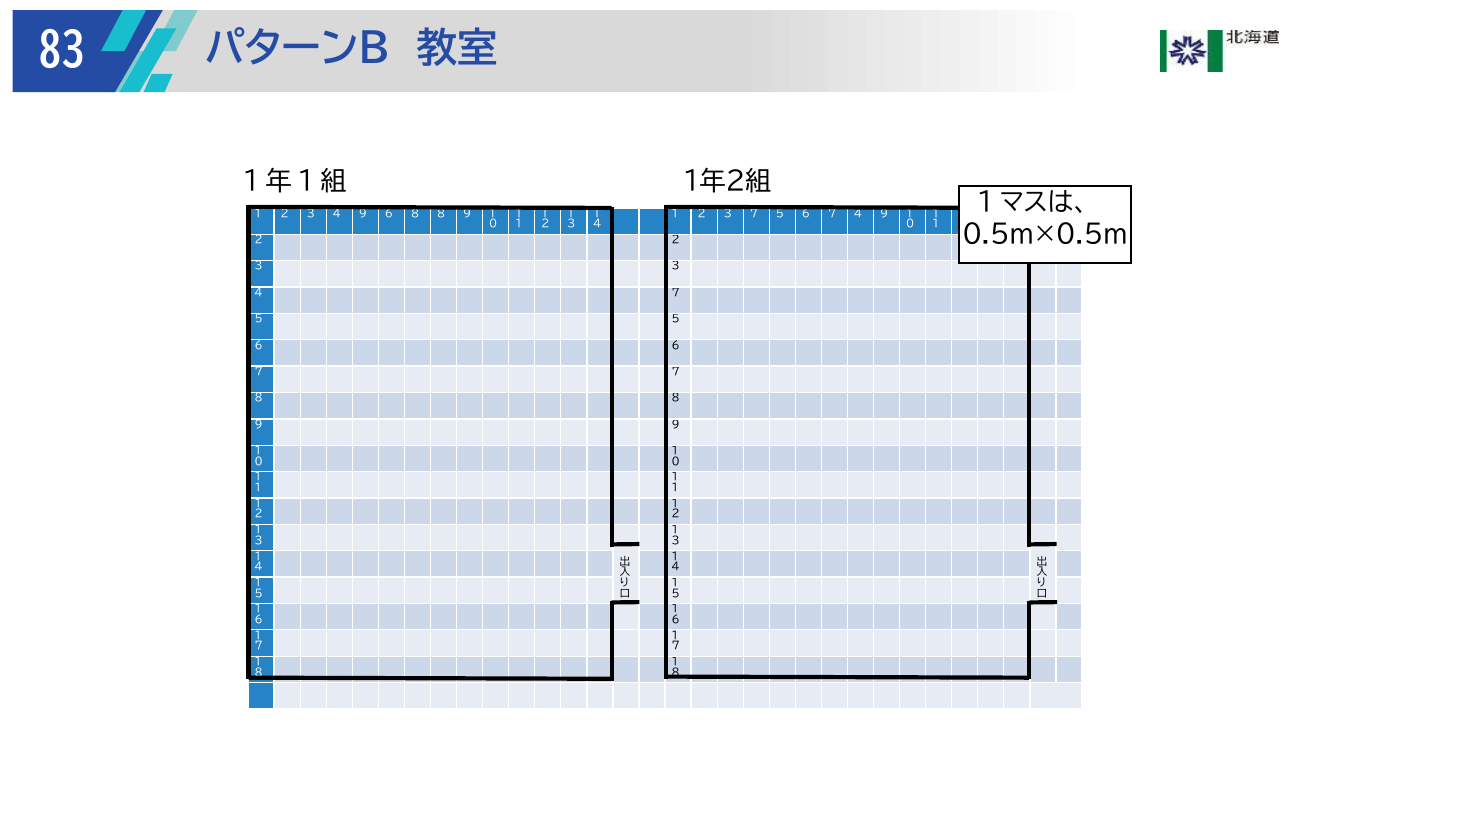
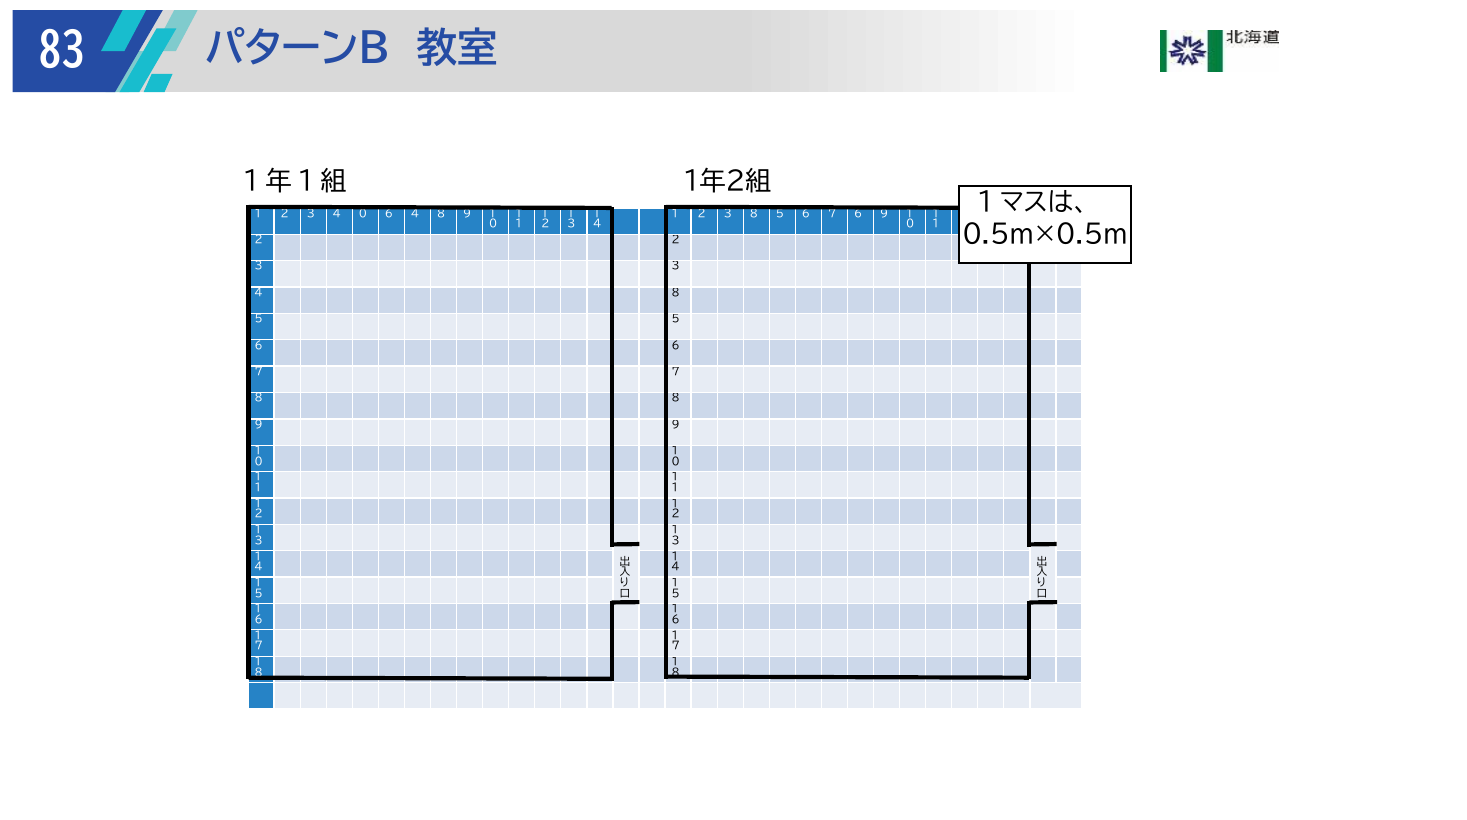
3 4 9: 9 -> 0 (363, 214)
6 8: 8 -> 4 (415, 214)
3 7: 7 -> 8 (754, 214)
7 4: 4 -> 6 (858, 214)
7: 7 -> 8 (676, 293)
